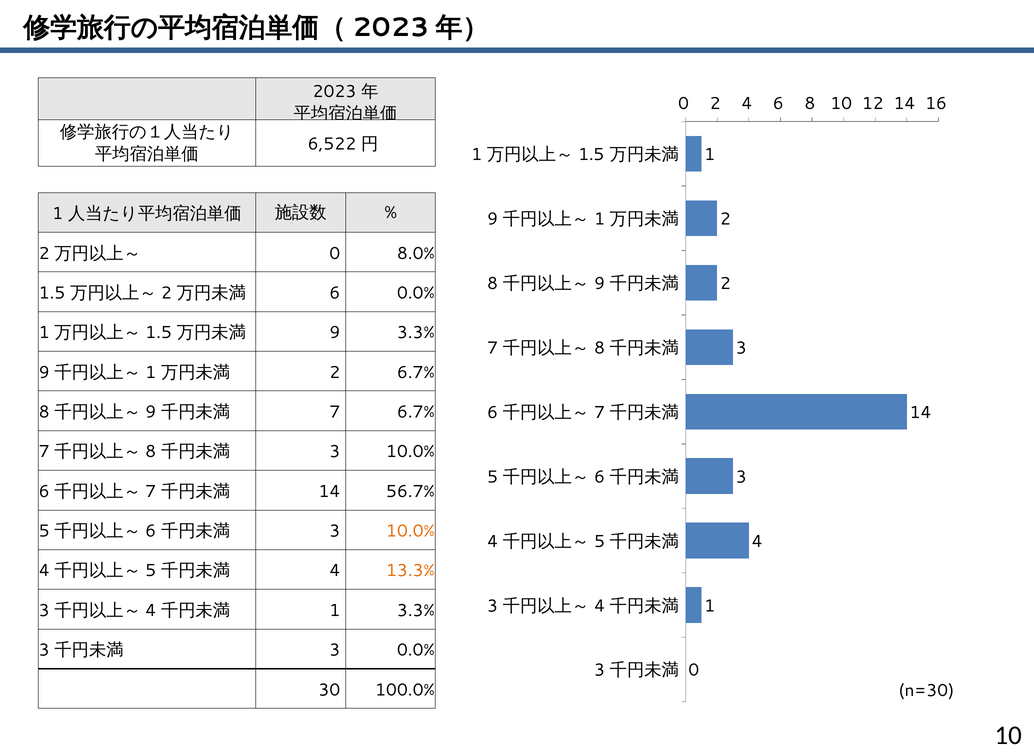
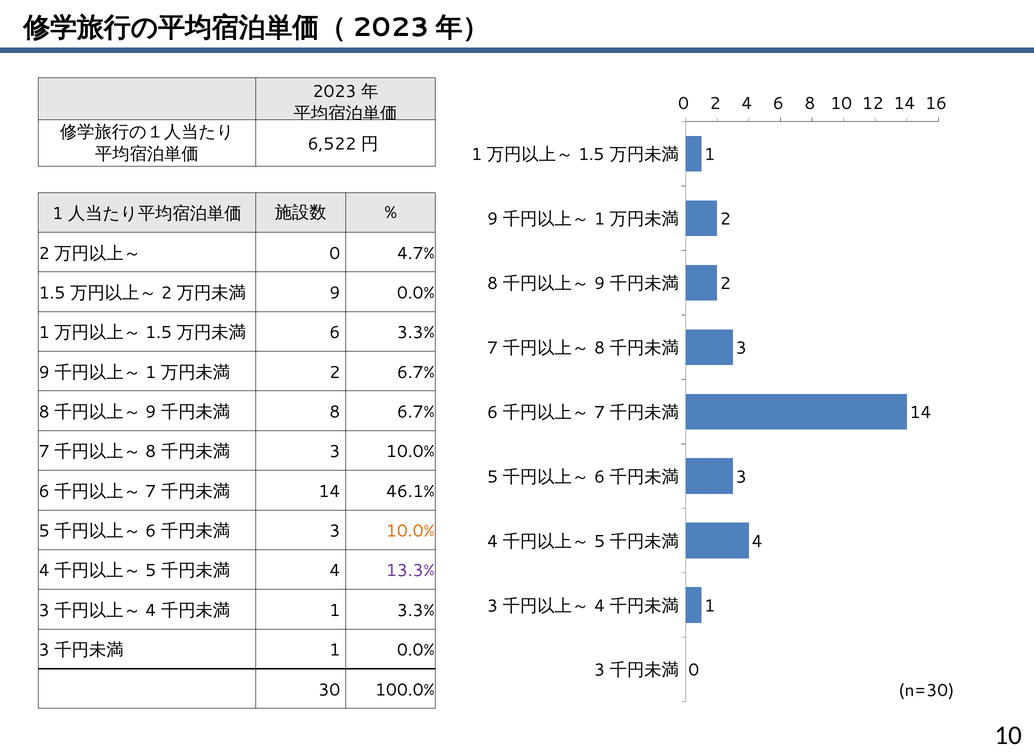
8.0%: 8.0% -> 4.7% (416, 253)
6: 6 -> 9 (335, 293)
9: 9 -> 6 (335, 333)
7: 7 -> 8 (335, 412)
56.7%: 56.7% -> 46.1% (410, 491)
13.3% colour: orange -> purple (410, 571)
3: 3 -> 1 (335, 650)
